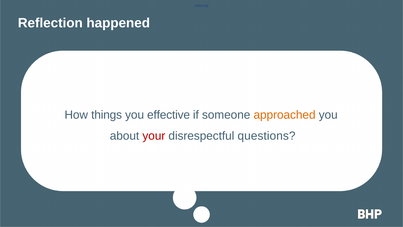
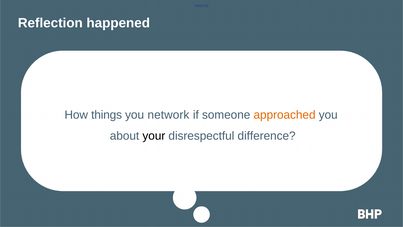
effective: effective -> network (168, 115)
your colour: red -> black (154, 136)
questions: questions -> difference (267, 136)
